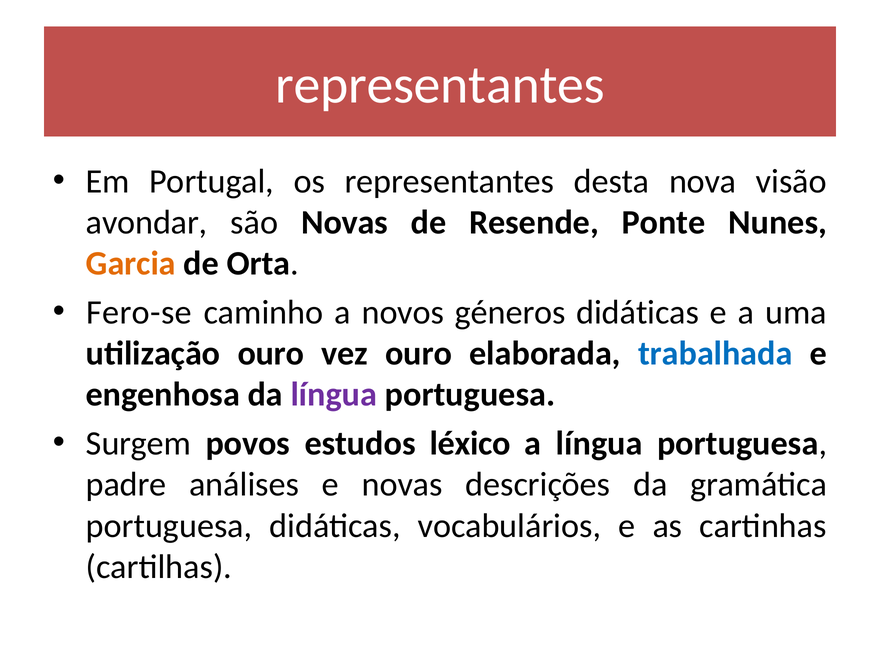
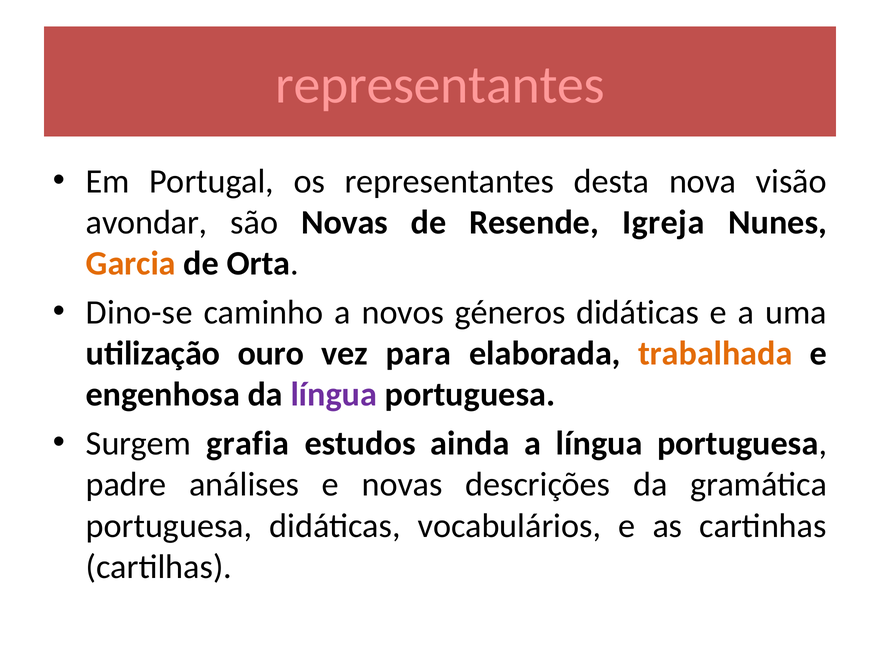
representantes colour: white -> pink (440, 85)
Ponte: Ponte -> Igreja (663, 222)
Fero-se: Fero-se -> Dino-se (139, 312)
vez ouro: ouro -> para (418, 354)
trabalhada colour: blue -> orange (715, 354)
povos: povos -> grafia (248, 444)
léxico: léxico -> ainda (470, 444)
